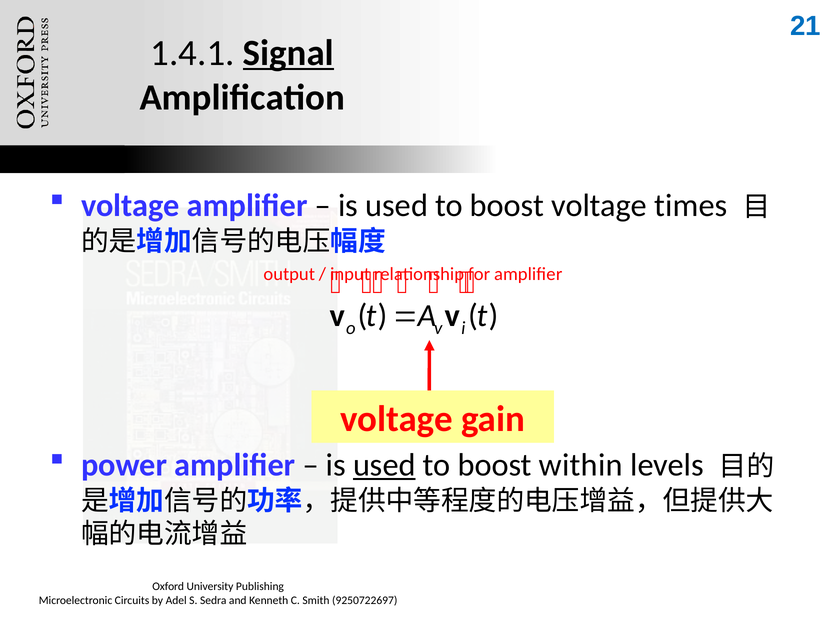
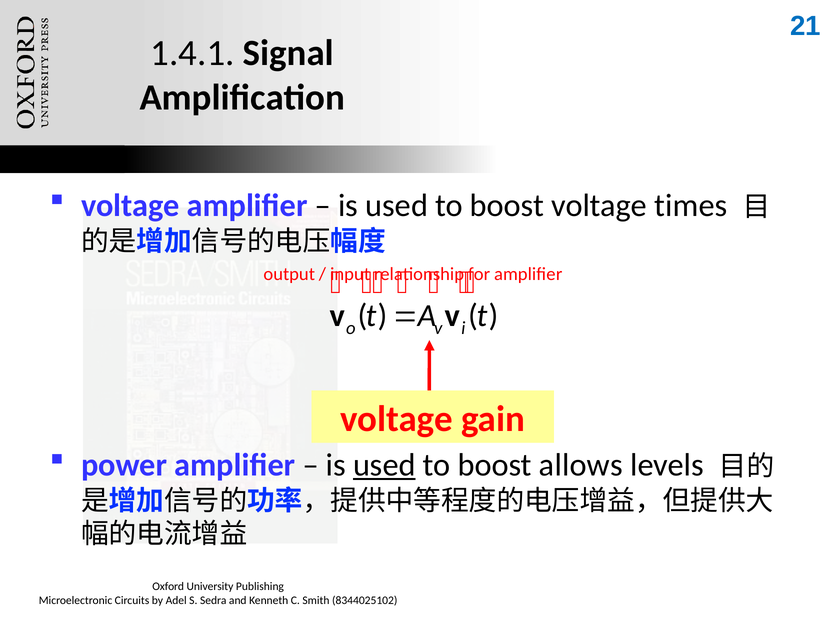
Signal underline: present -> none (289, 53)
within: within -> allows (581, 465)
9250722697: 9250722697 -> 8344025102 (365, 601)
